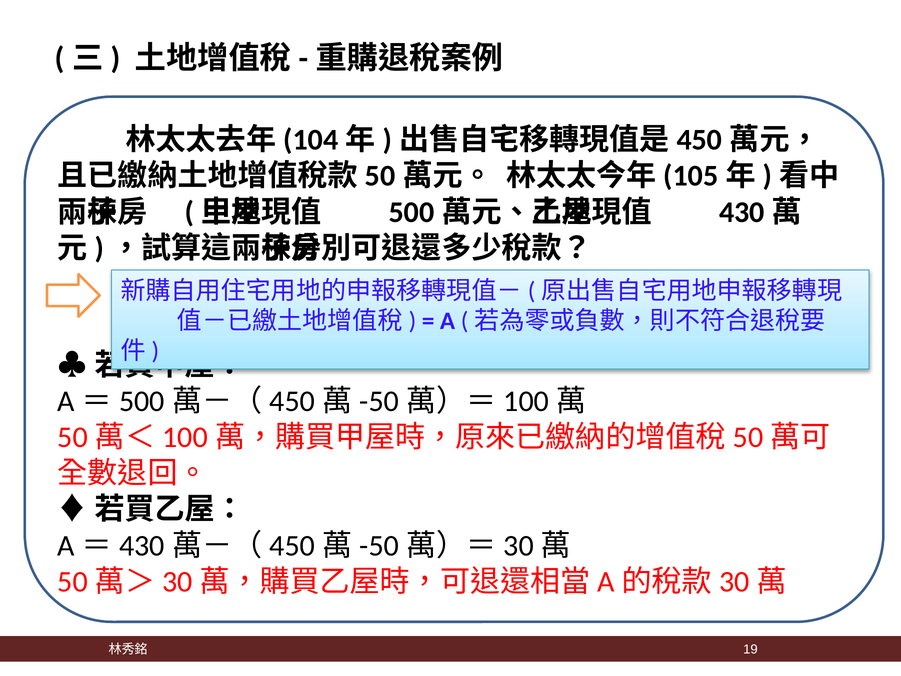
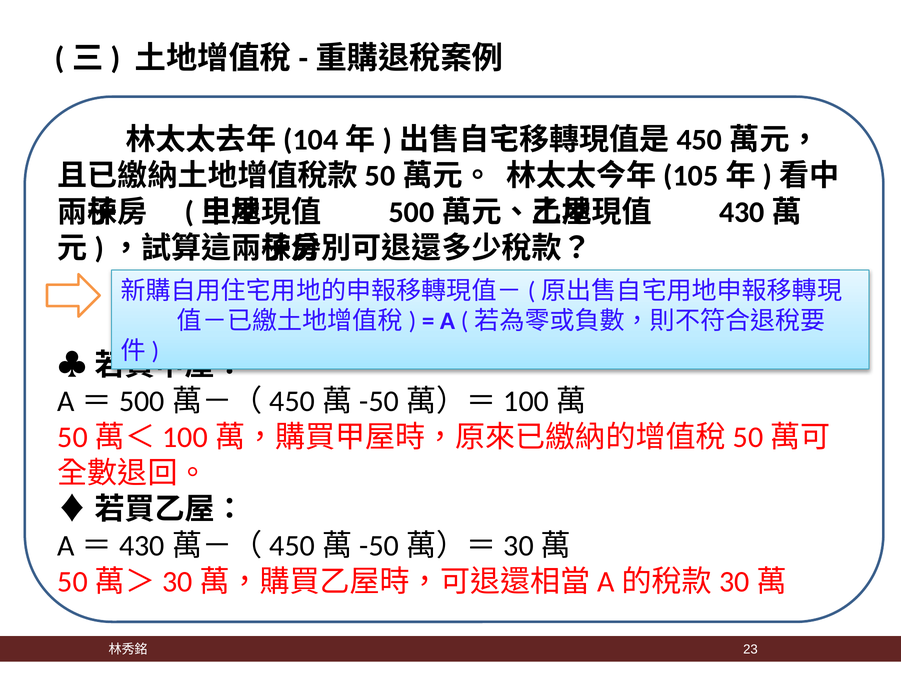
19: 19 -> 23 (750, 649)
